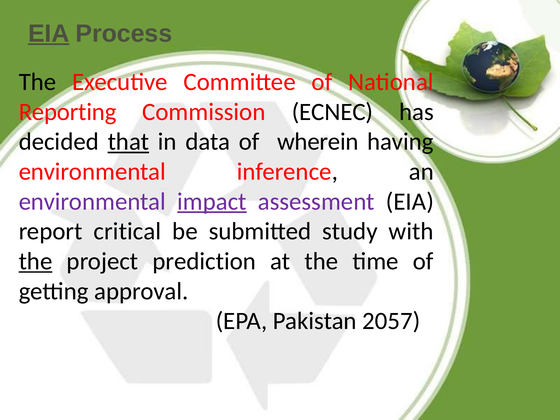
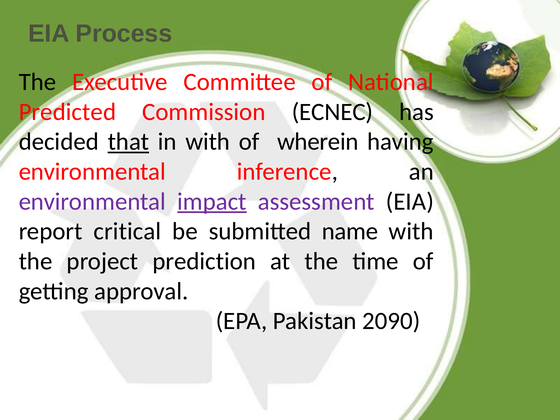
EIA underline: present -> none (49, 33)
Reporting: Reporting -> Predicted (67, 112)
in data: data -> with (208, 142)
study: study -> name (350, 231)
the underline: present -> none (36, 261)
2057: 2057 -> 2090 (391, 321)
